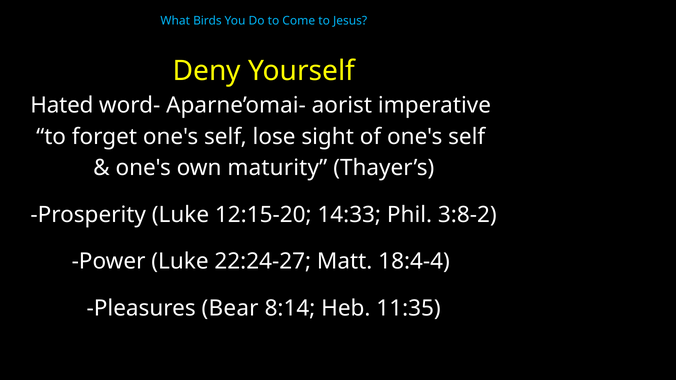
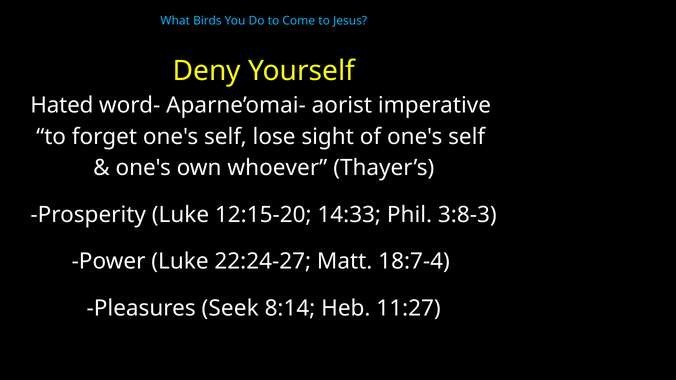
maturity: maturity -> whoever (277, 168)
3:8-2: 3:8-2 -> 3:8-3 (467, 215)
18:4-4: 18:4-4 -> 18:7-4 (414, 262)
Bear: Bear -> Seek (230, 309)
11:35: 11:35 -> 11:27 (409, 309)
